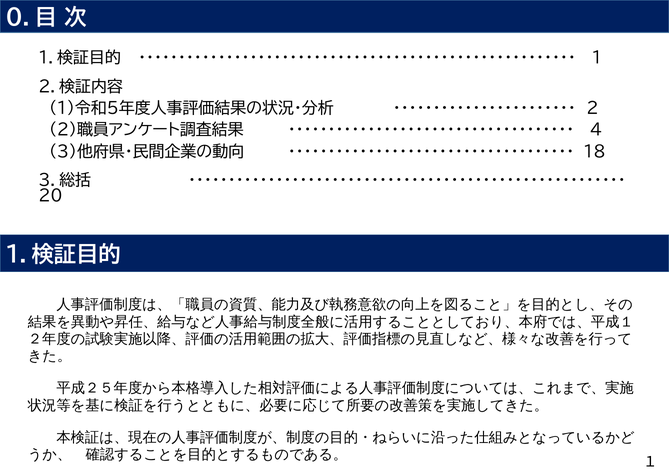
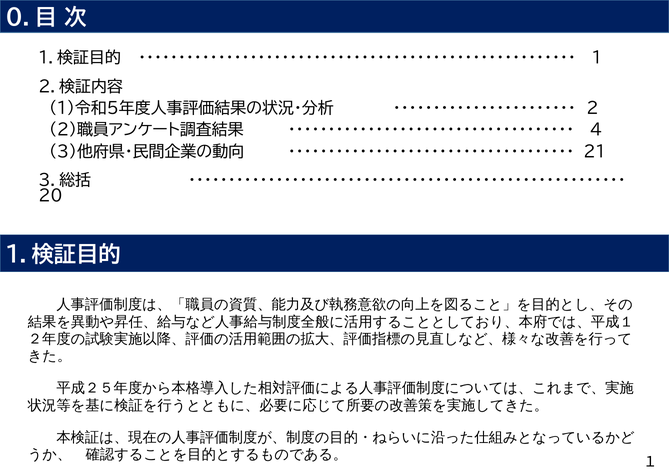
18: 18 -> 21 (595, 152)
